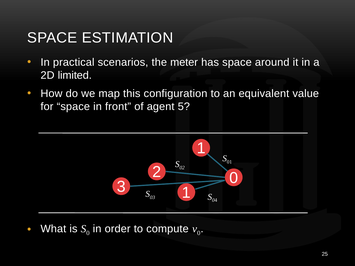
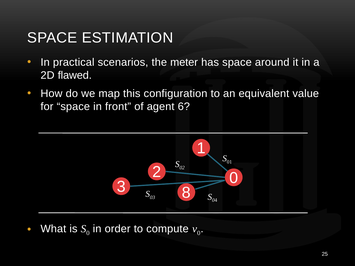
limited: limited -> flawed (75, 75)
5: 5 -> 6 (184, 107)
3 1: 1 -> 8 (186, 193)
